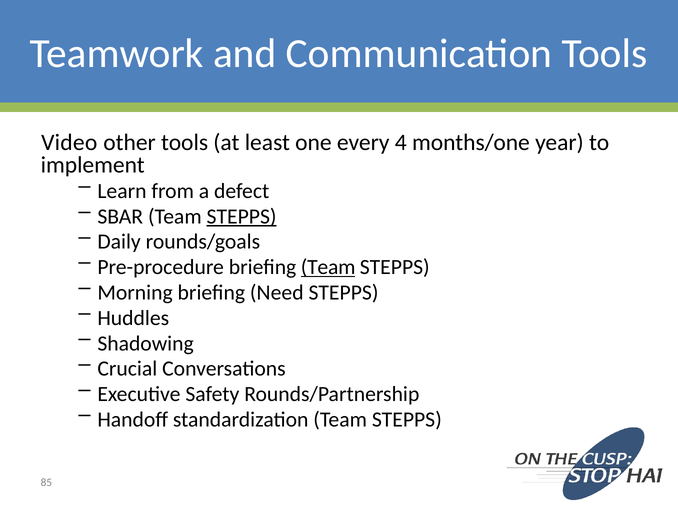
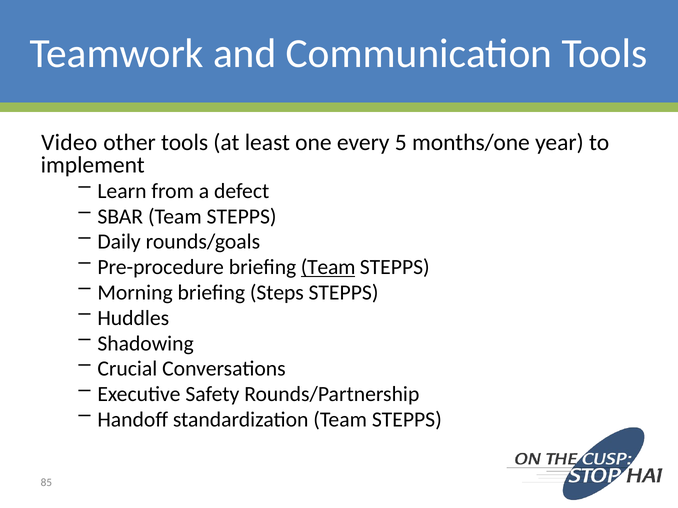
4: 4 -> 5 (401, 143)
STEPPS underline: present -> none (242, 217)
Need: Need -> Steps (277, 293)
